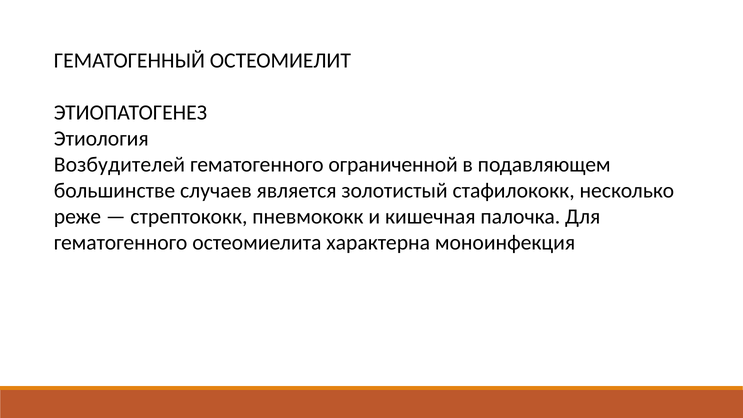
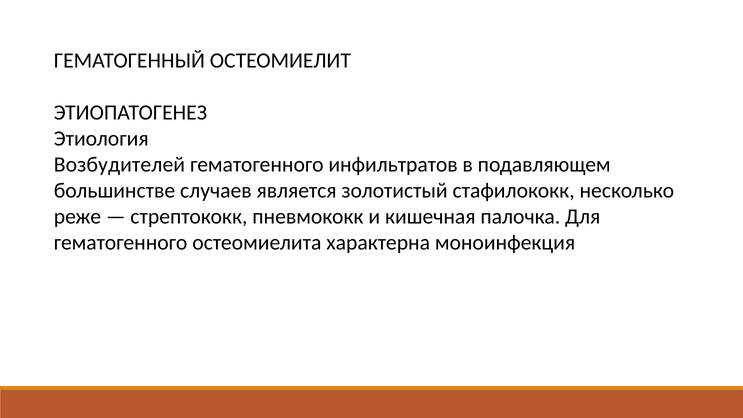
ограниченной: ограниченной -> инфильтратов (393, 165)
